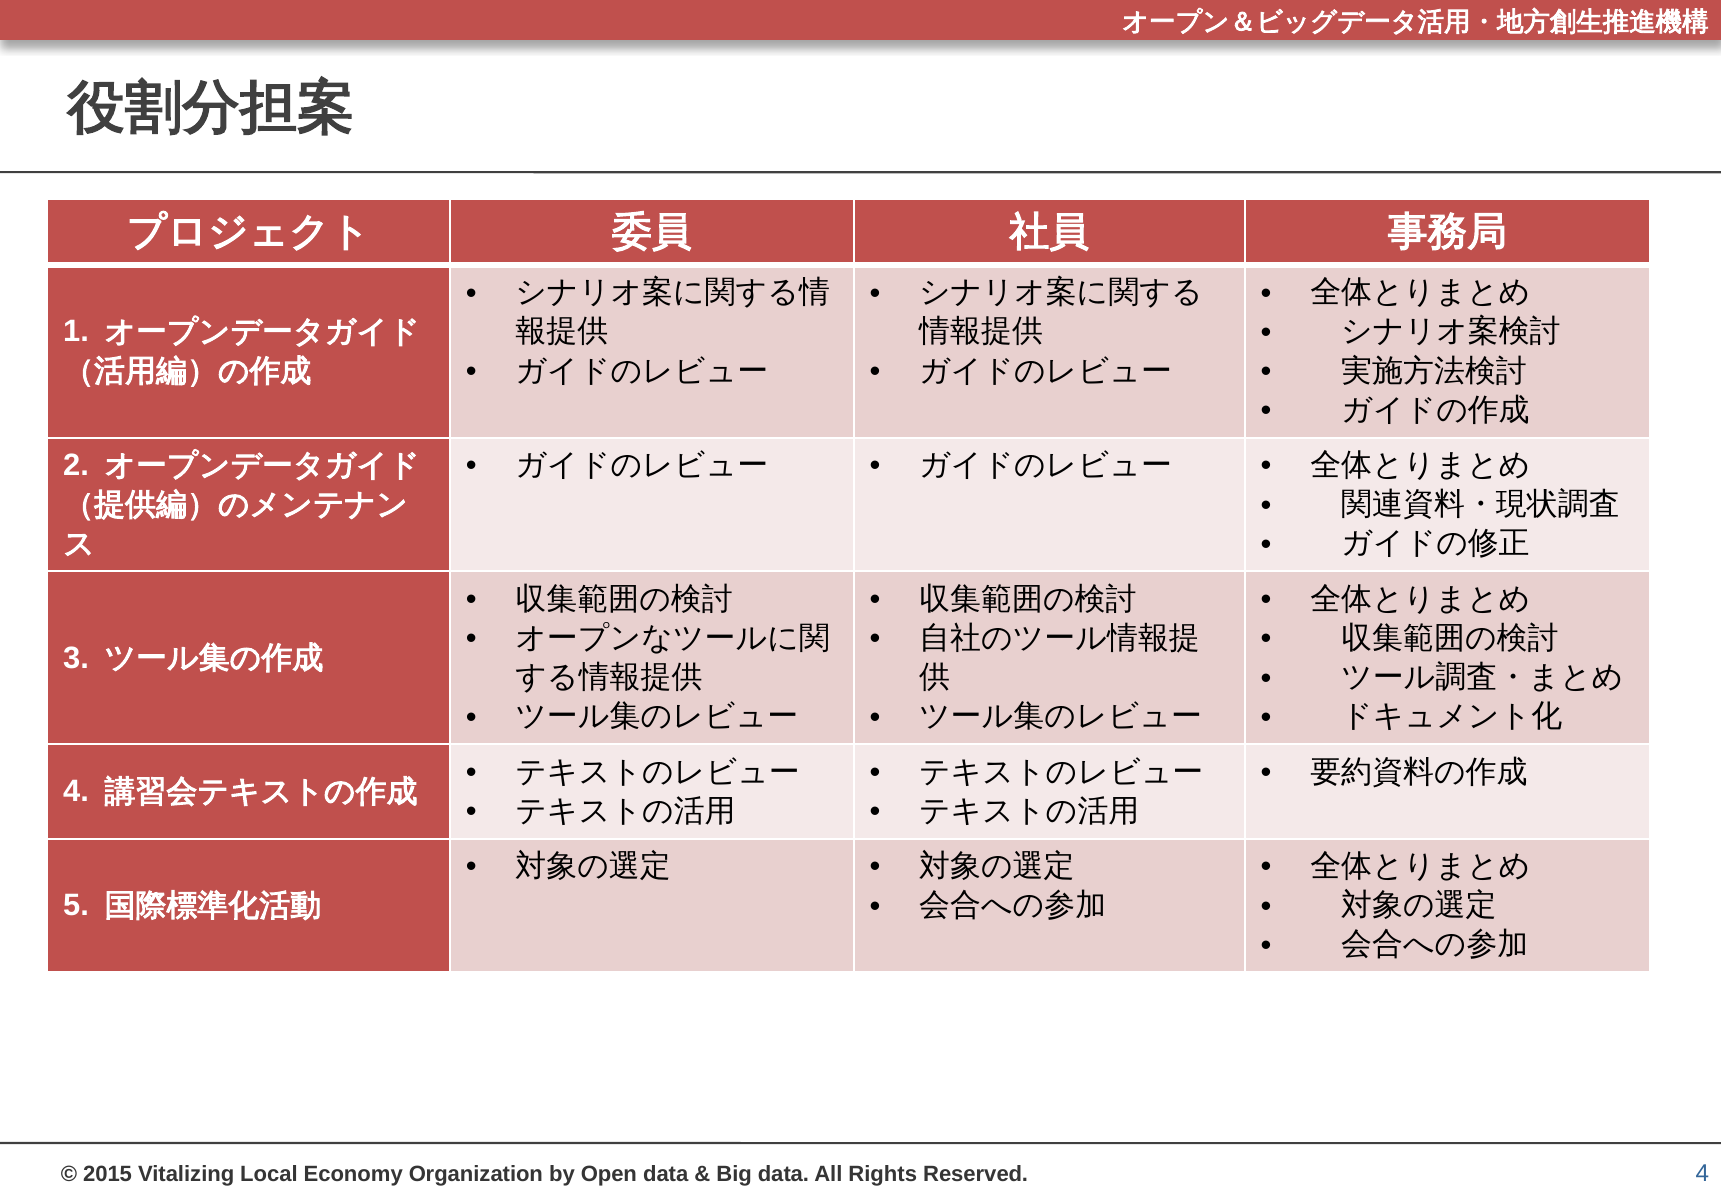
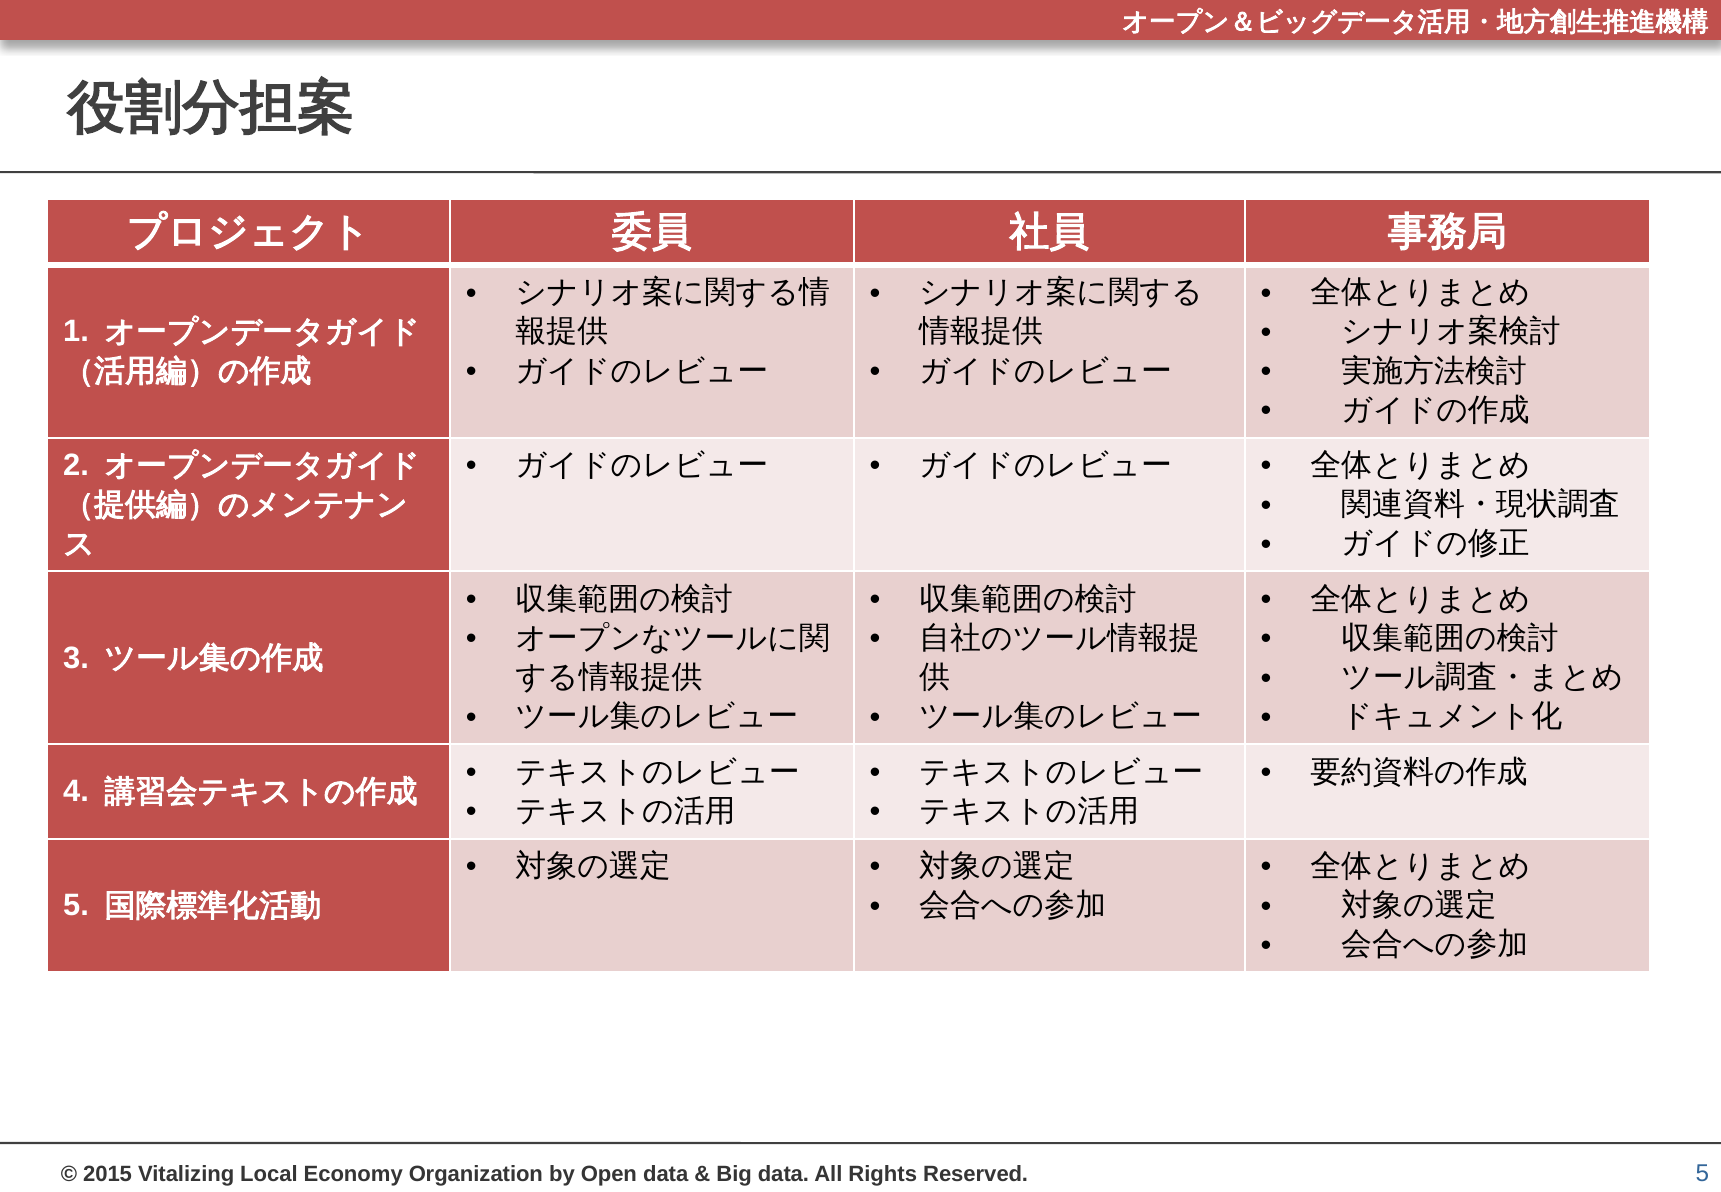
4: 4 -> 5 (1702, 1173)
